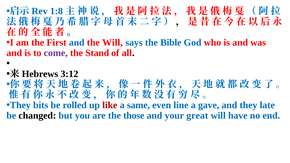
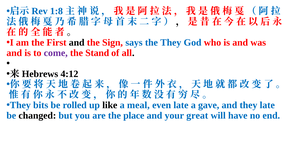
and colour: blue -> black (77, 43)
the Will: Will -> Sign (113, 43)
the Bible: Bible -> They (171, 43)
3:12: 3:12 -> 4:12 (69, 74)
like colour: red -> black (110, 105)
same: same -> meal (138, 105)
even line: line -> late (181, 105)
those: those -> place (134, 116)
